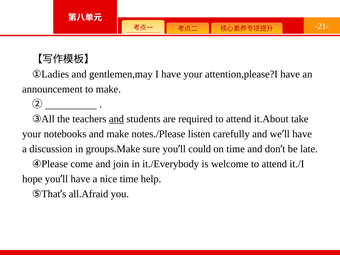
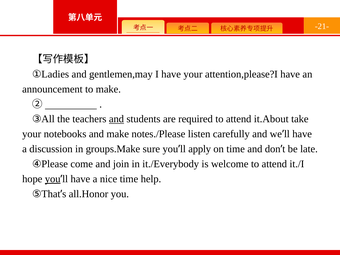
could: could -> apply (200, 149)
you underline: none -> present (53, 179)
all.Afraid: all.Afraid -> all.Honor (89, 194)
